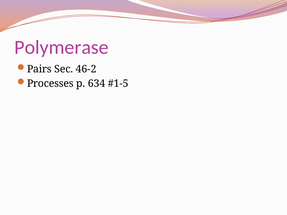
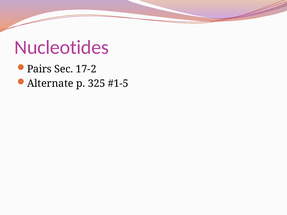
Polymerase: Polymerase -> Nucleotides (62, 47)
46-2: 46-2 -> 17-2 (86, 69)
Processes: Processes -> Alternate (50, 84)
634: 634 -> 325 (97, 84)
